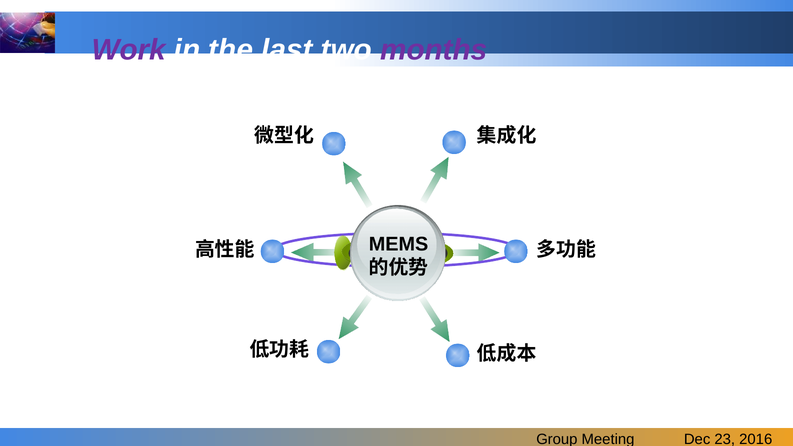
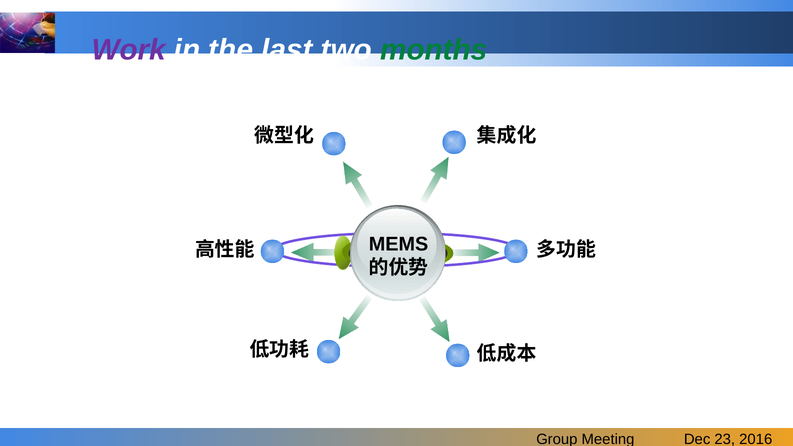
months colour: purple -> green (434, 50)
